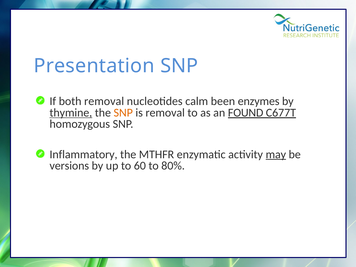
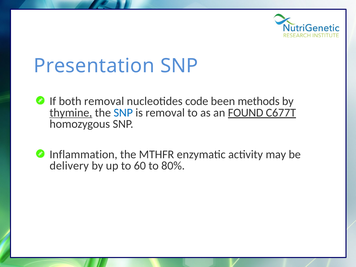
calm: calm -> code (197, 101)
enzymes: enzymes -> methods (259, 101)
SNP colour: orange -> blue (123, 113)
Inflammatory: Inflammatory -> Inflammation (83, 154)
may underline: present -> none (276, 154)
versions: versions -> delivery (69, 166)
